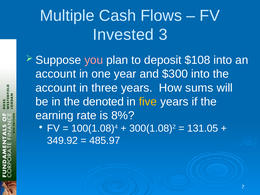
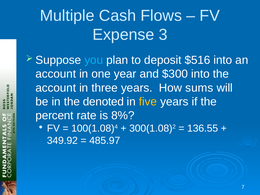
Invested: Invested -> Expense (123, 35)
you colour: pink -> light blue (94, 60)
$108: $108 -> $516 (197, 60)
earning: earning -> percent (55, 116)
131.05: 131.05 -> 136.55 (203, 128)
